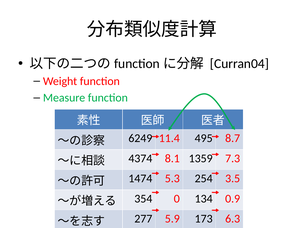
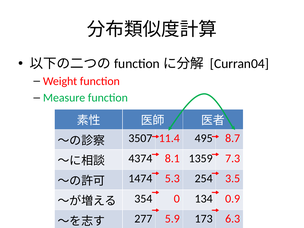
6249: 6249 -> 3507 (140, 138)
